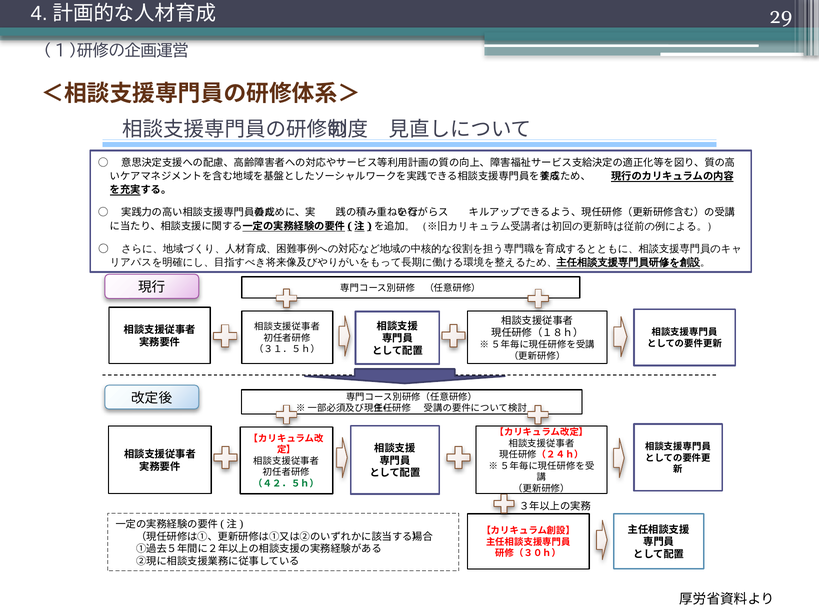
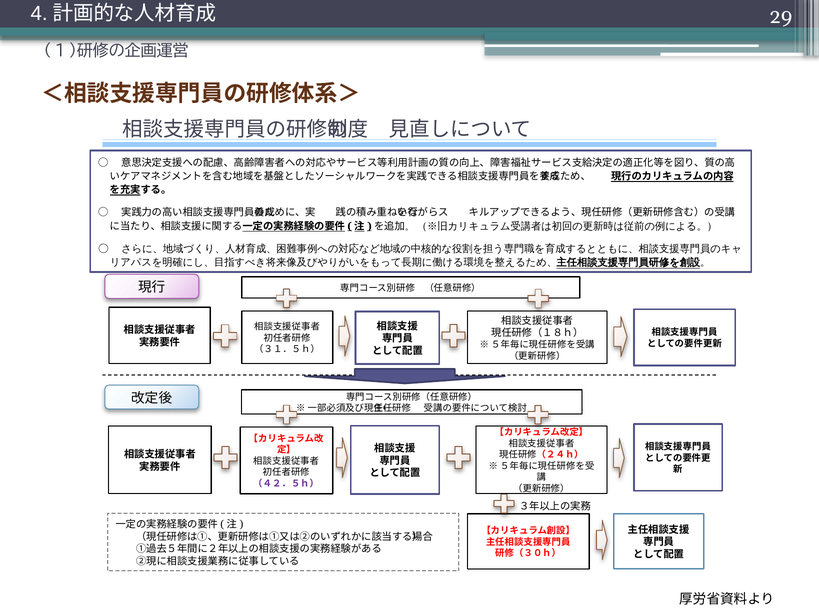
（４２．５ｈ） colour: green -> purple (286, 484)
